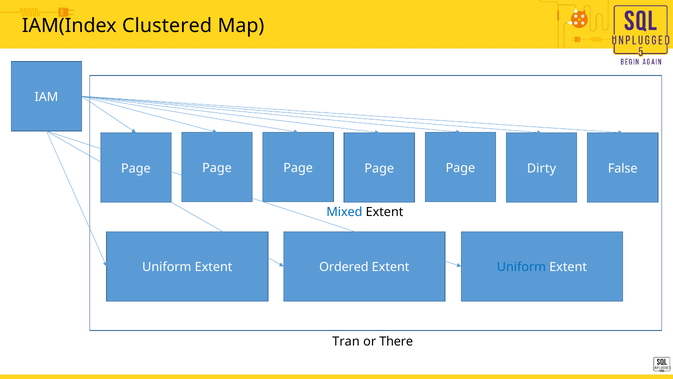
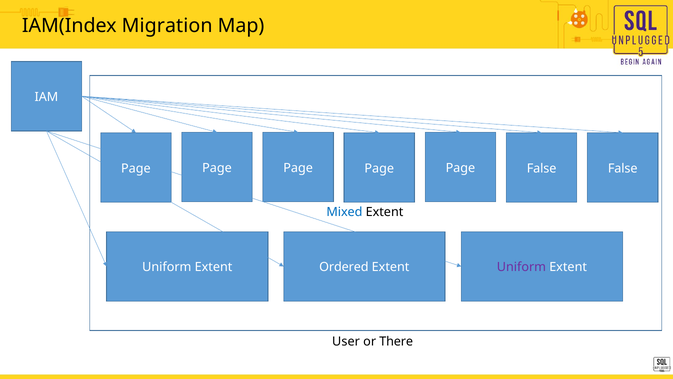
Clustered: Clustered -> Migration (167, 26)
Dirty: Dirty -> False (542, 168)
Uniform colour: blue -> purple (521, 267)
Tran: Tran -> User (346, 341)
